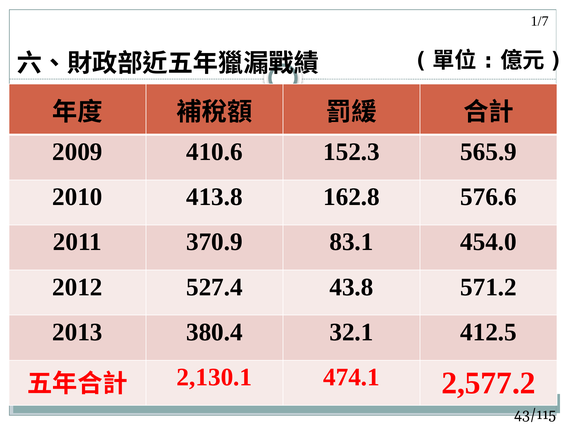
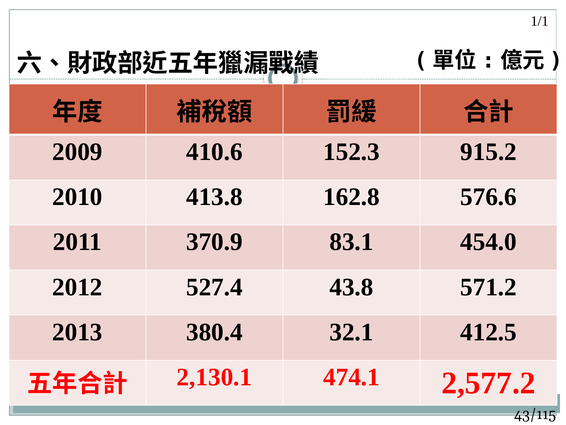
1/7: 1/7 -> 1/1 (540, 21)
565.9: 565.9 -> 915.2 (489, 152)
